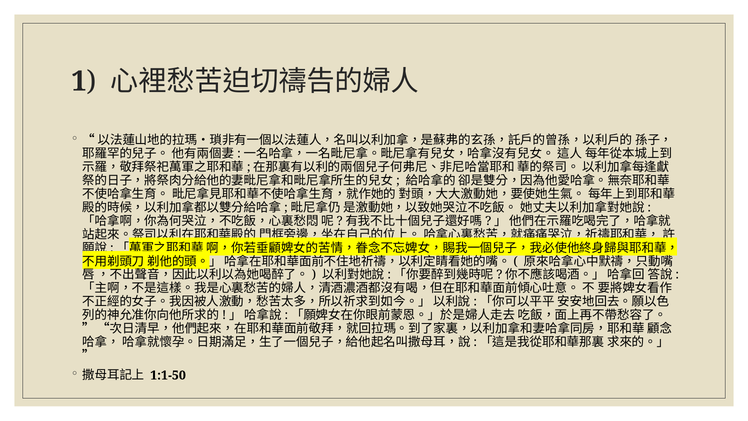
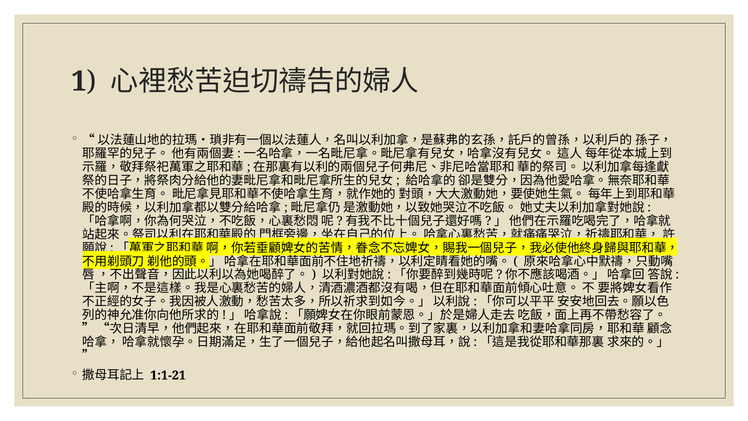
1:1-50: 1:1-50 -> 1:1-21 (168, 375)
